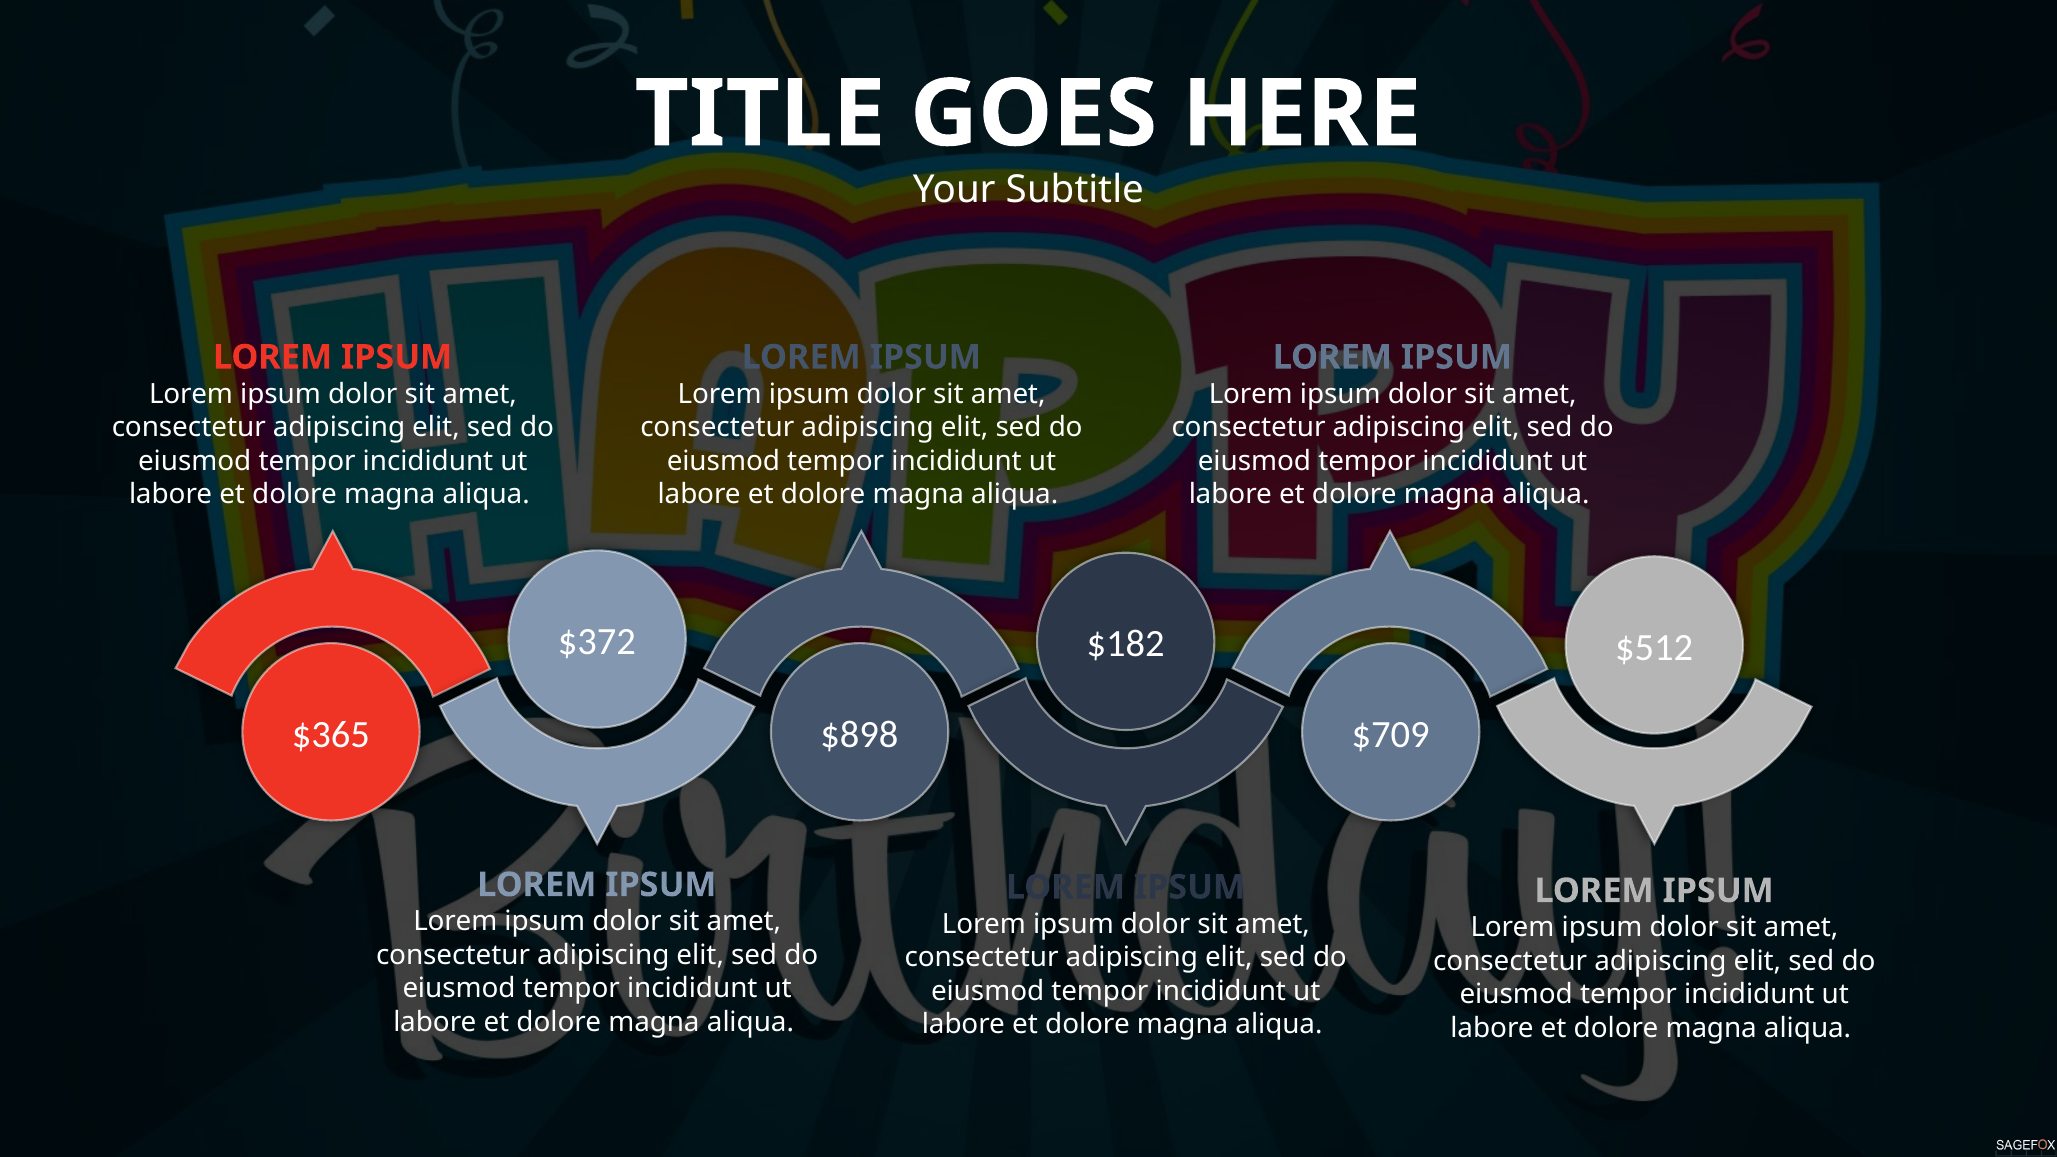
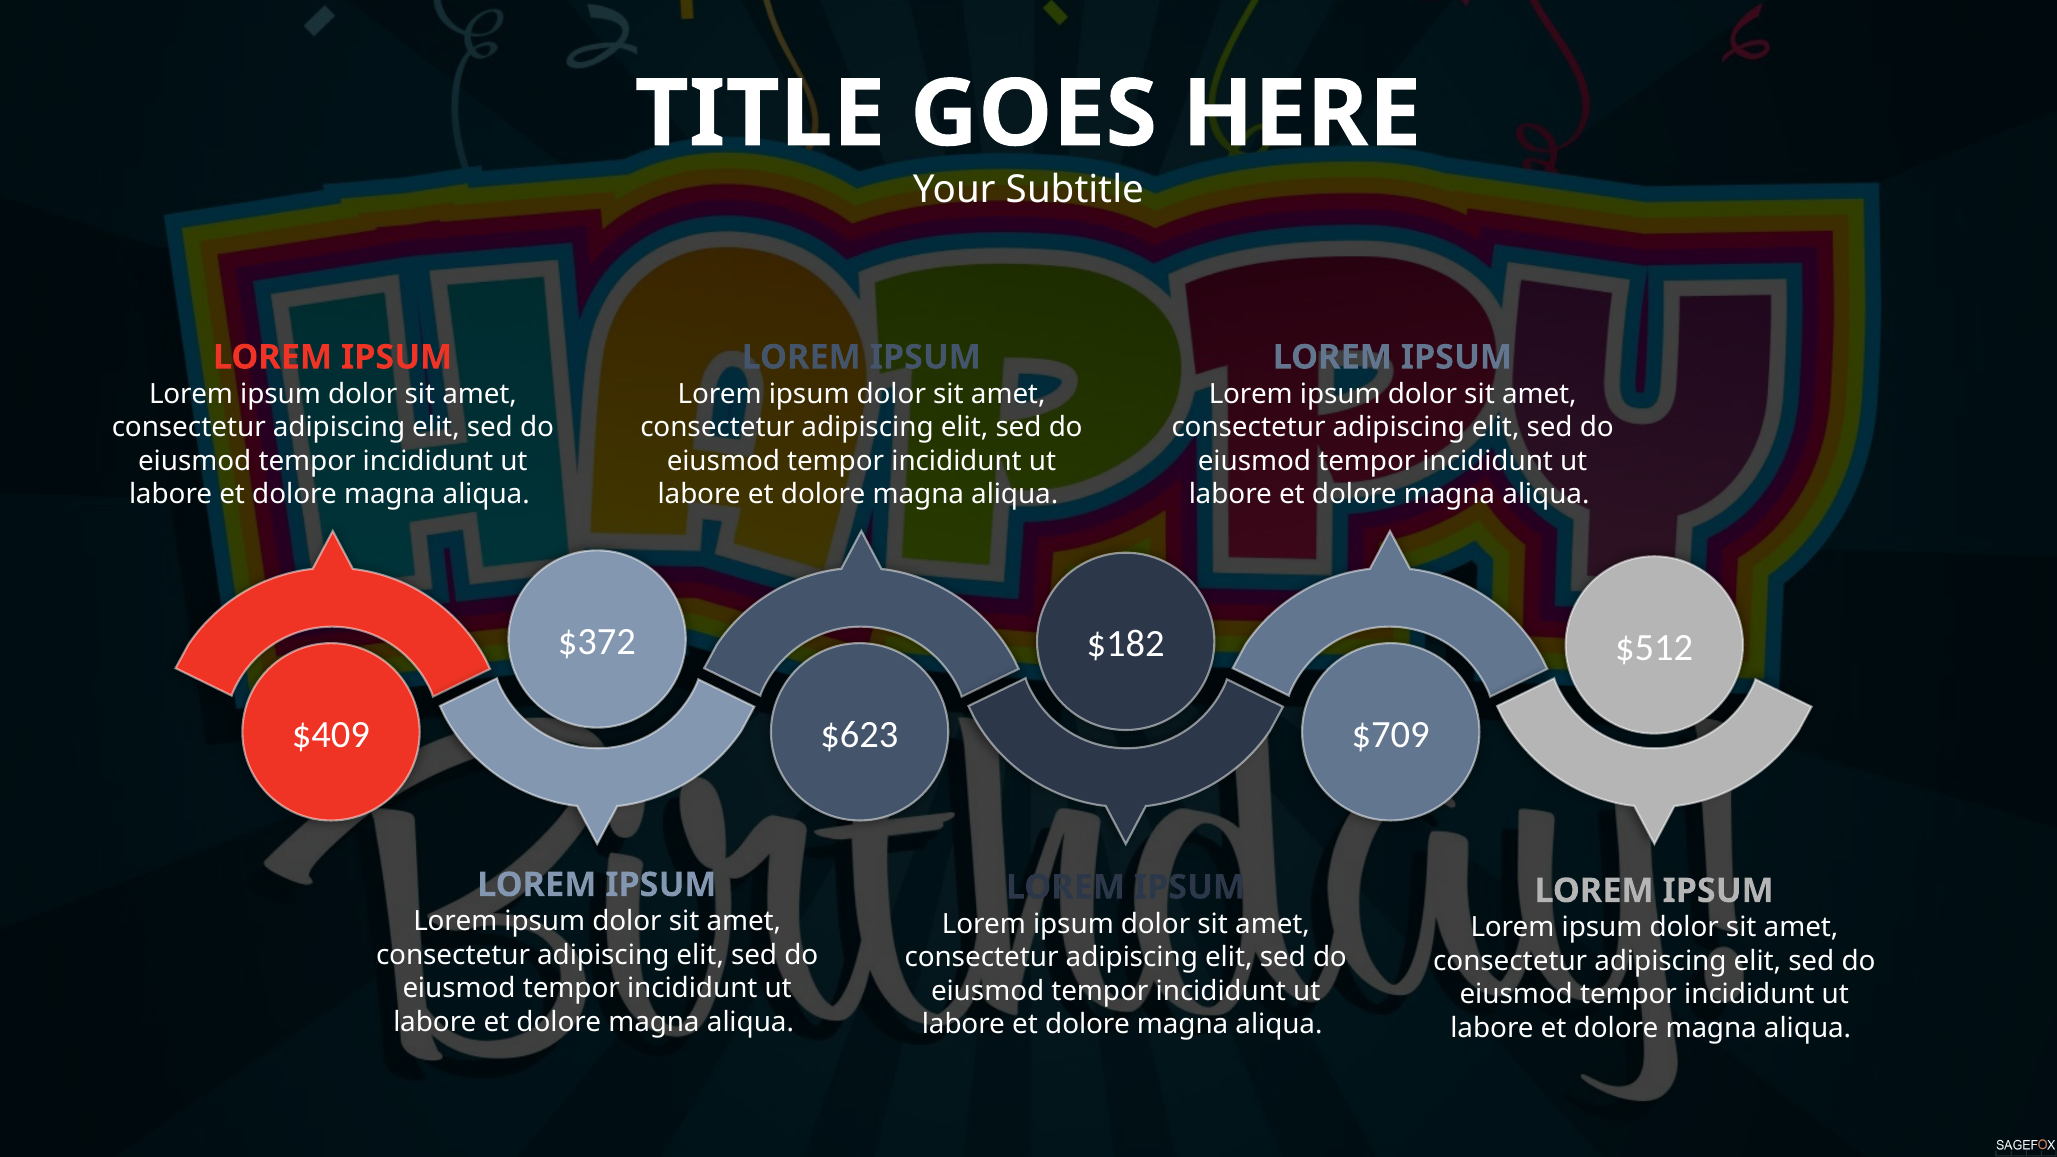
$365: $365 -> $409 (331, 734)
$898: $898 -> $623 (859, 734)
